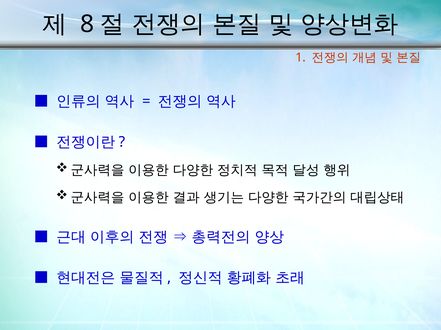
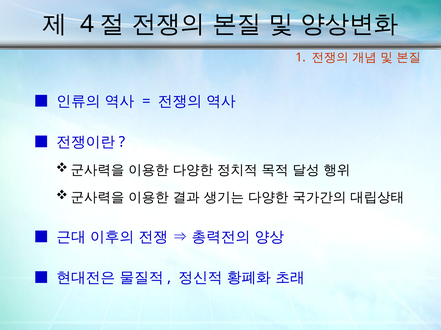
8: 8 -> 4 (87, 24)
